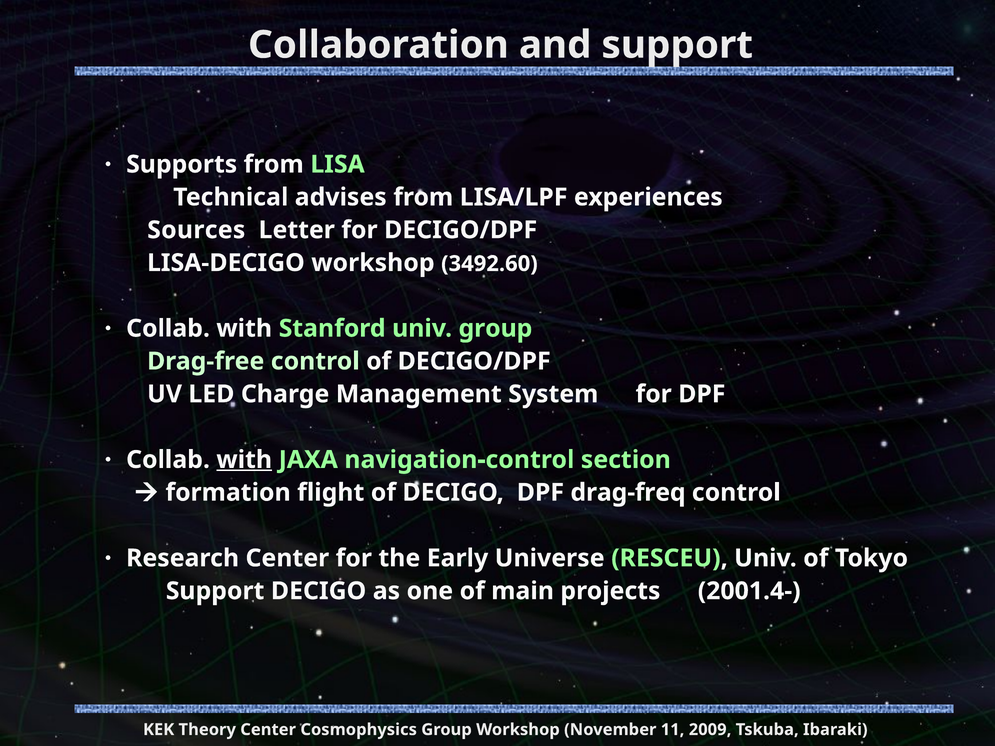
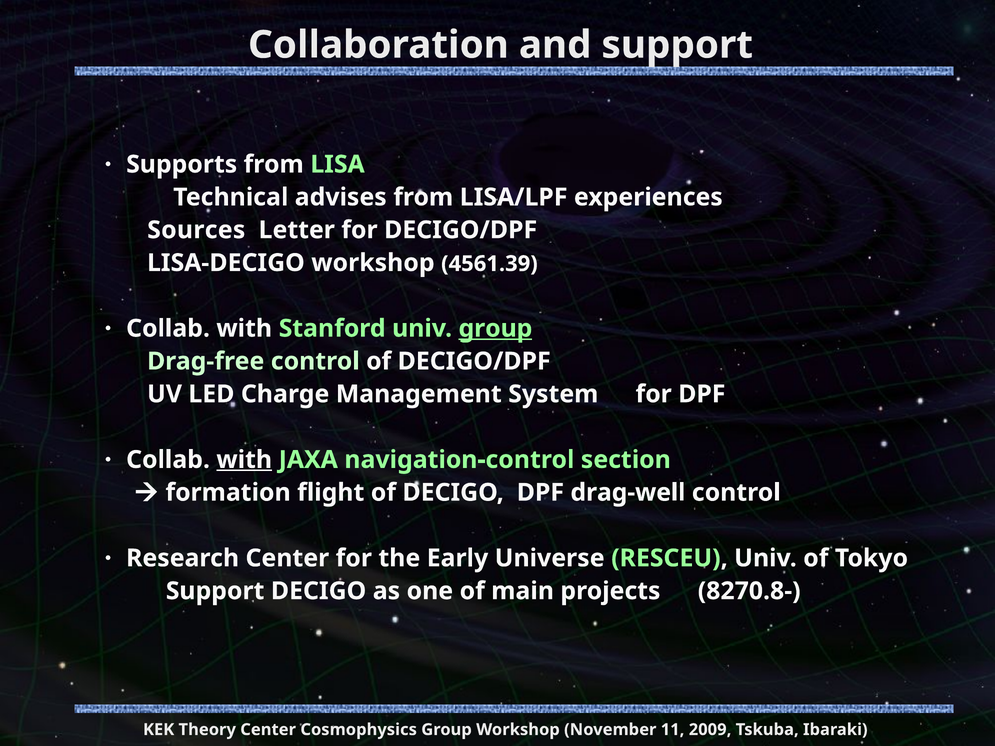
3492.60: 3492.60 -> 4561.39 (489, 264)
group underline: none -> present (495, 329)
drag-freq: drag-freq -> drag-well (628, 493)
2001.4-: 2001.4- -> 8270.8- (749, 591)
